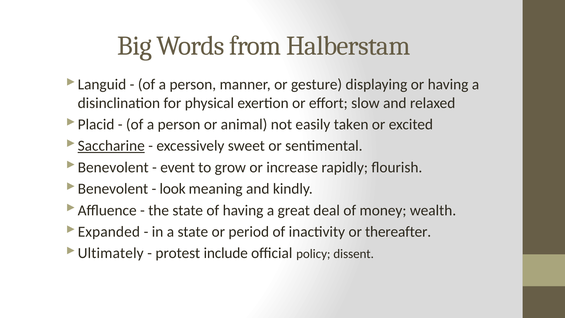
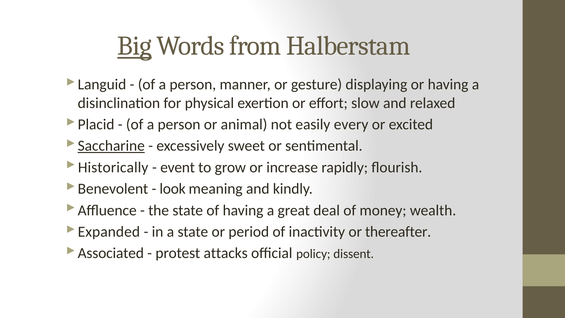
Big underline: none -> present (135, 46)
taken: taken -> every (351, 124)
Benevolent: Benevolent -> Historically (113, 167)
Ultimately: Ultimately -> Associated (111, 253)
include: include -> attacks (226, 253)
